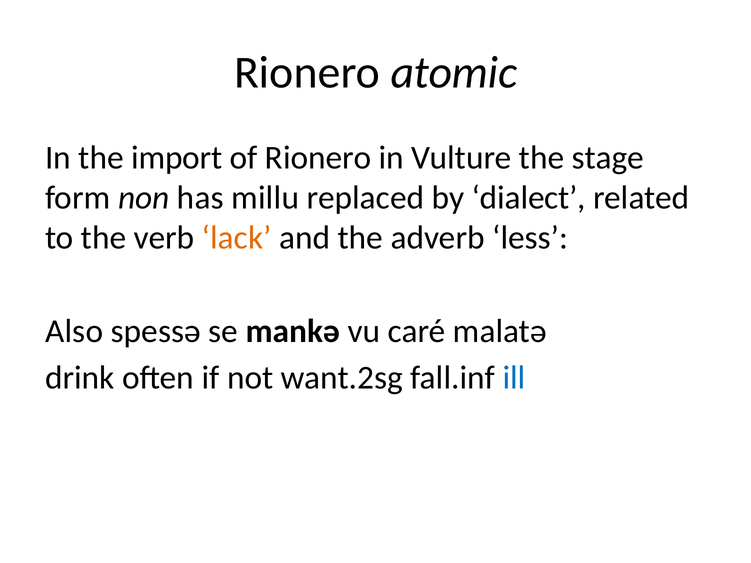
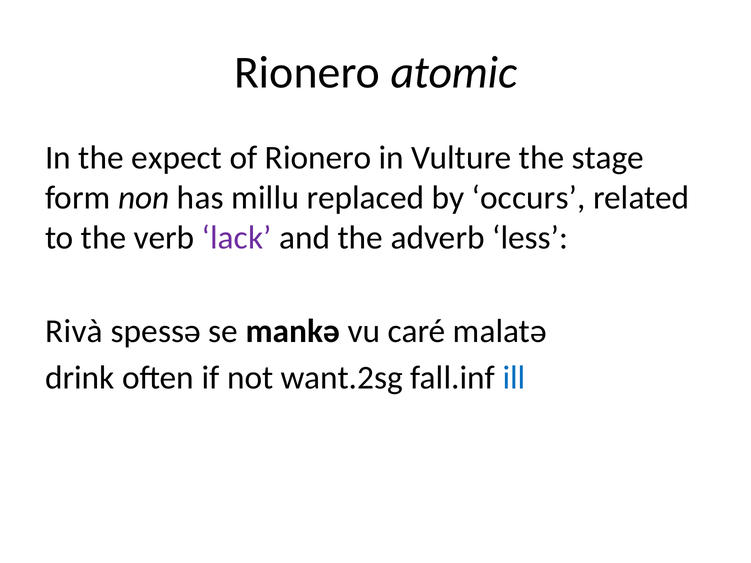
import: import -> expect (177, 158)
dialect: dialect -> occurs (529, 198)
lack colour: orange -> purple (237, 238)
Also: Also -> Rivà (74, 331)
